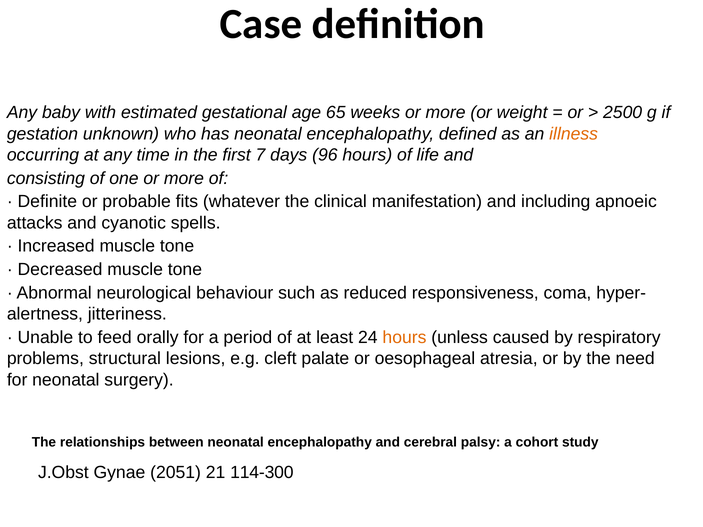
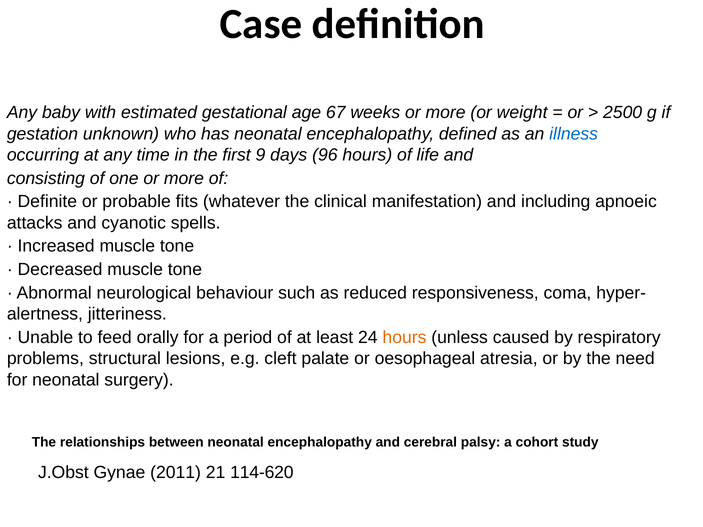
65: 65 -> 67 (336, 113)
illness colour: orange -> blue (574, 134)
7: 7 -> 9 (260, 155)
2051: 2051 -> 2011 (176, 473)
114-300: 114-300 -> 114-620 (262, 473)
